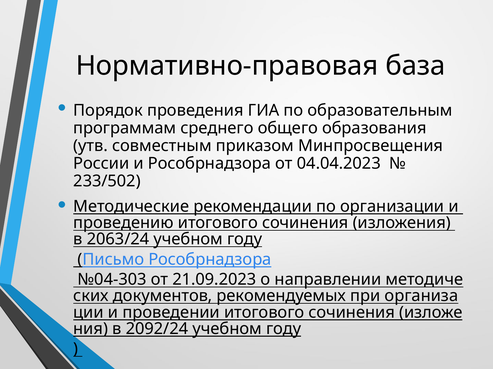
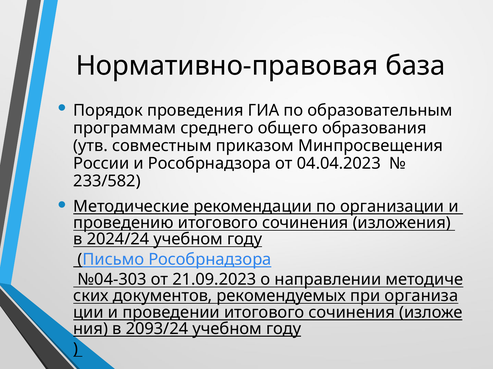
233/502: 233/502 -> 233/582 (107, 181)
2063/24: 2063/24 -> 2024/24 (118, 240)
2092/24: 2092/24 -> 2093/24 (157, 329)
